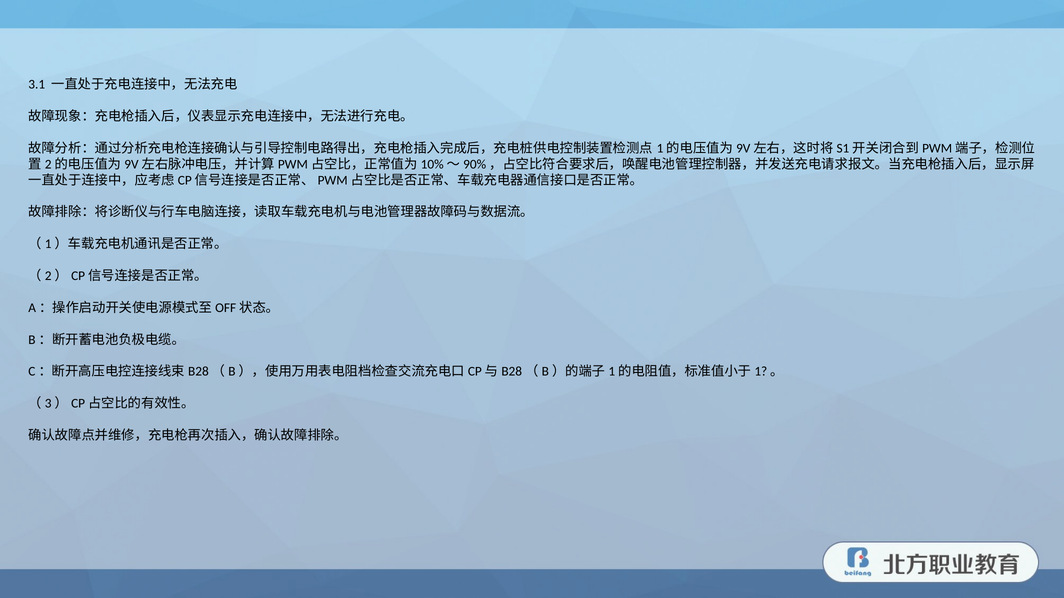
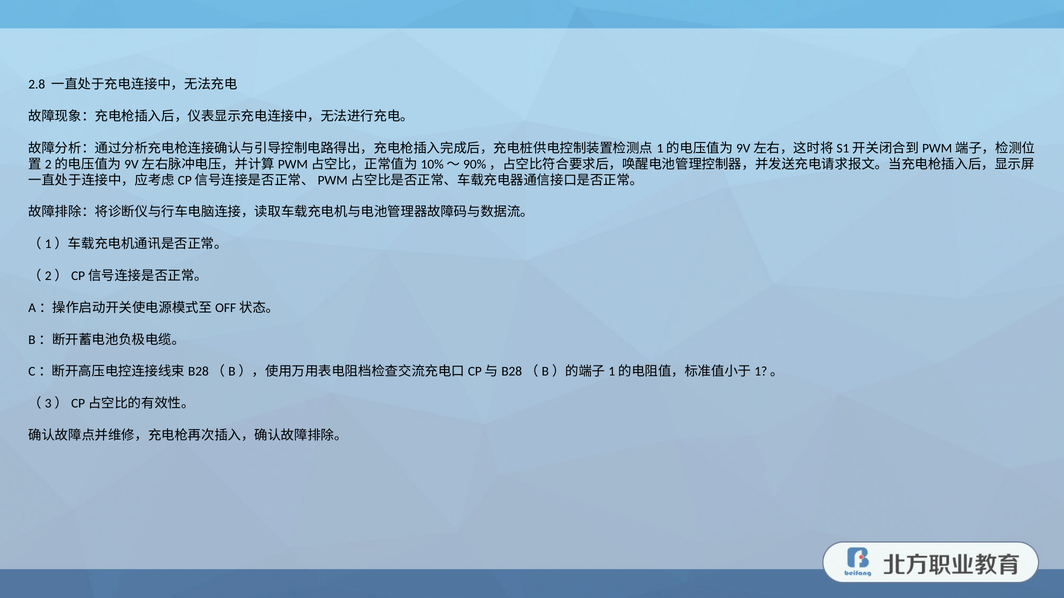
3.1: 3.1 -> 2.8 (37, 85)
